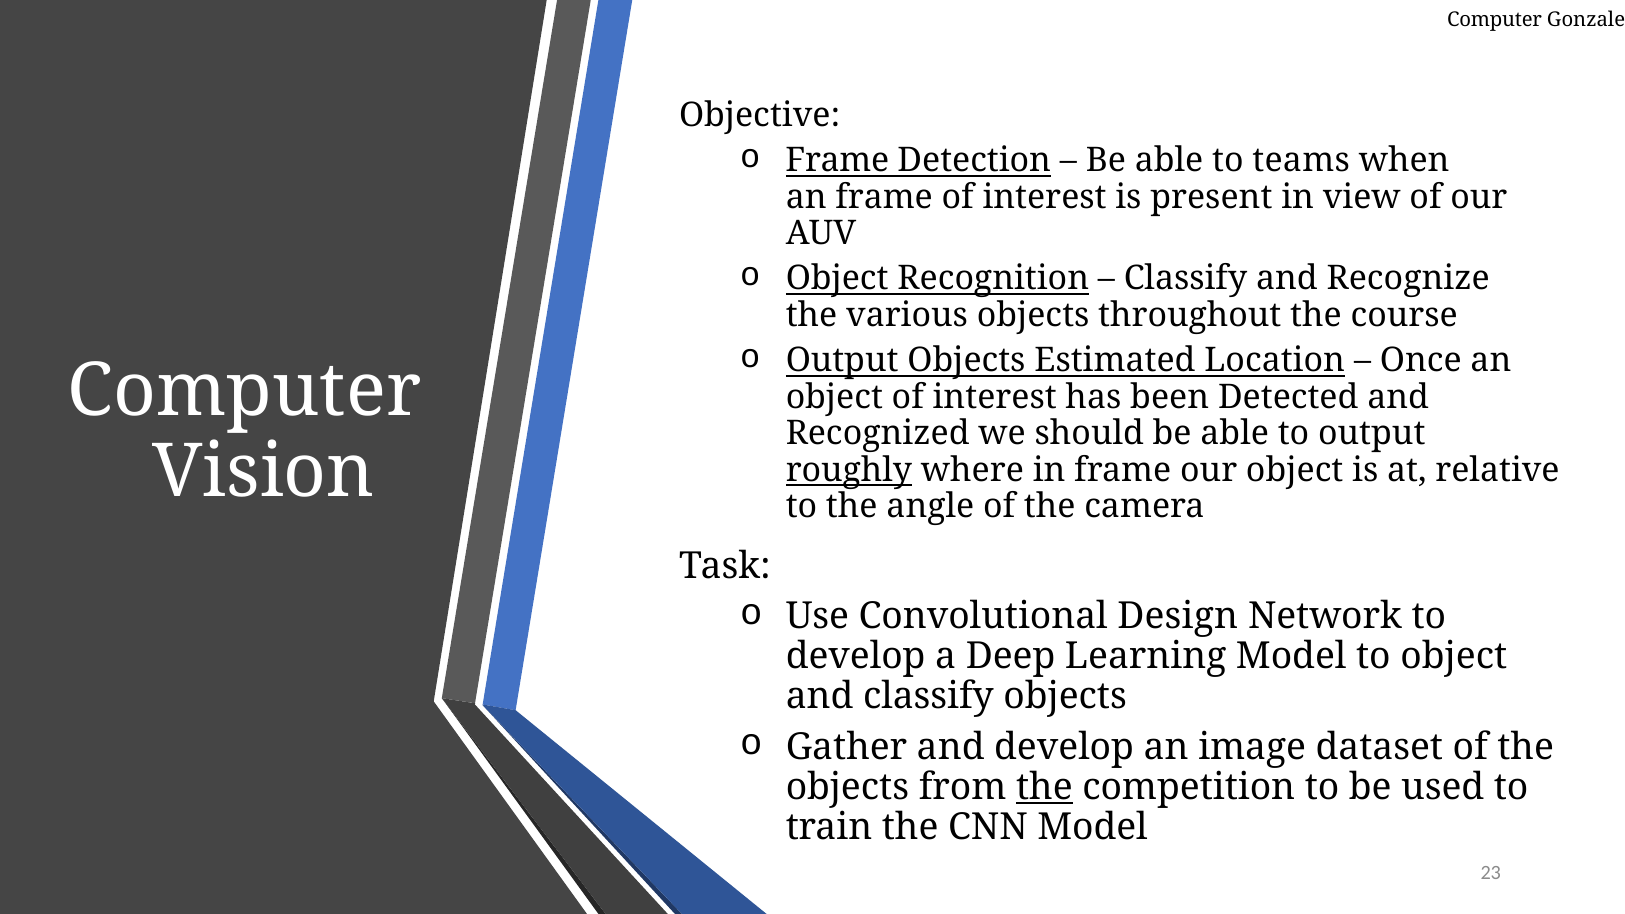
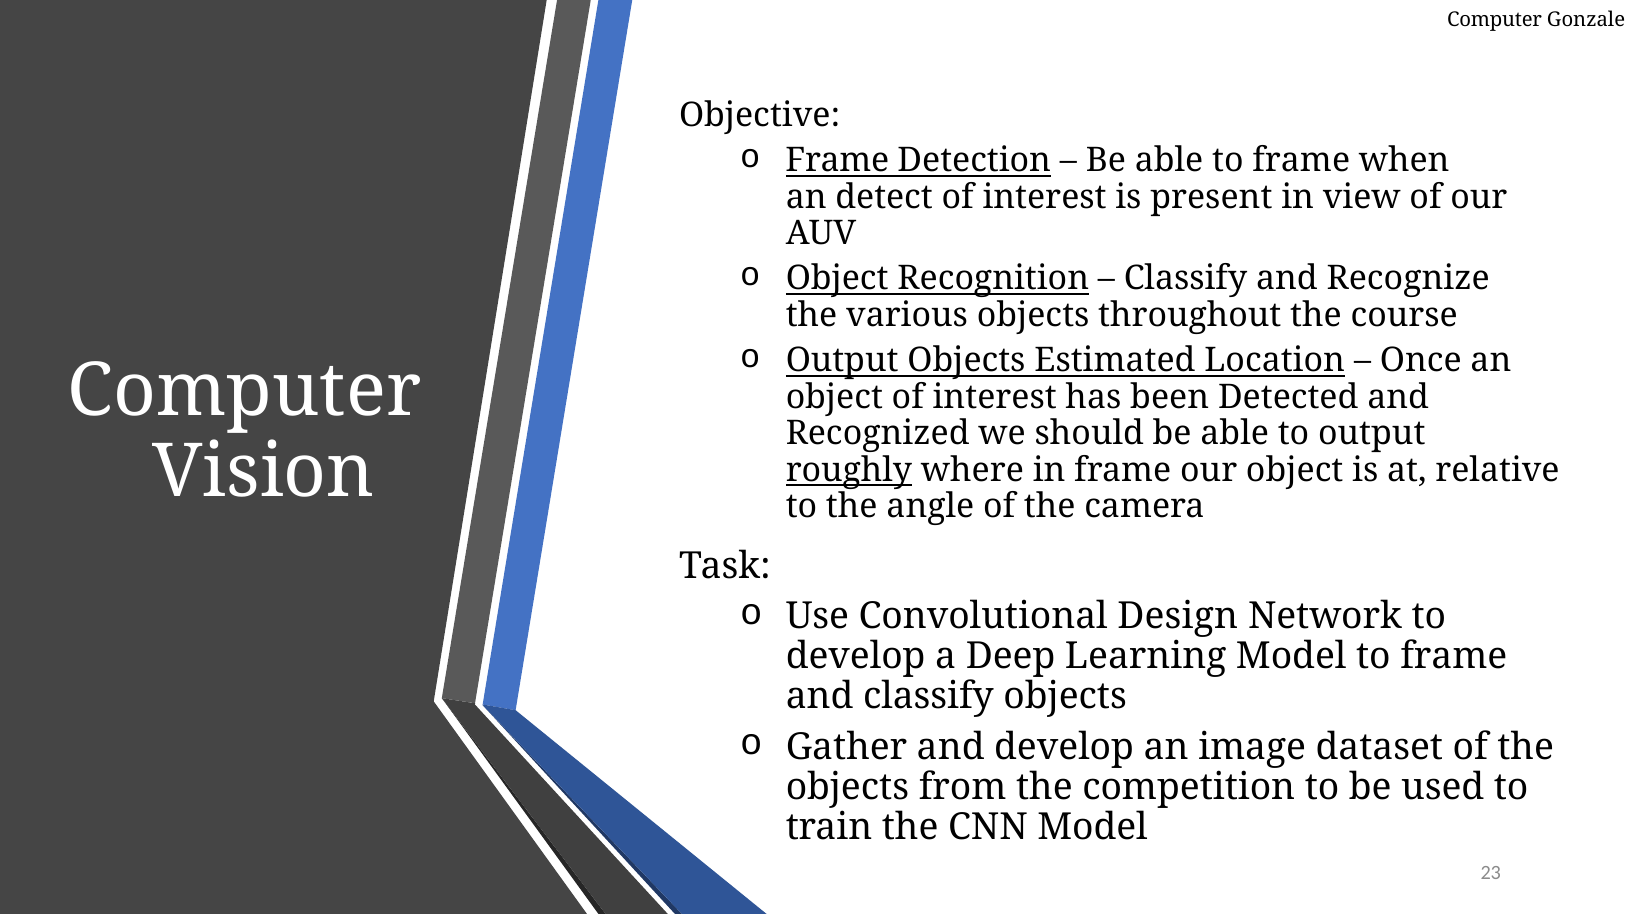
able to teams: teams -> frame (1301, 161)
an frame: frame -> detect (884, 197)
Model to object: object -> frame (1454, 657)
the underline: present -> none (1044, 787)
